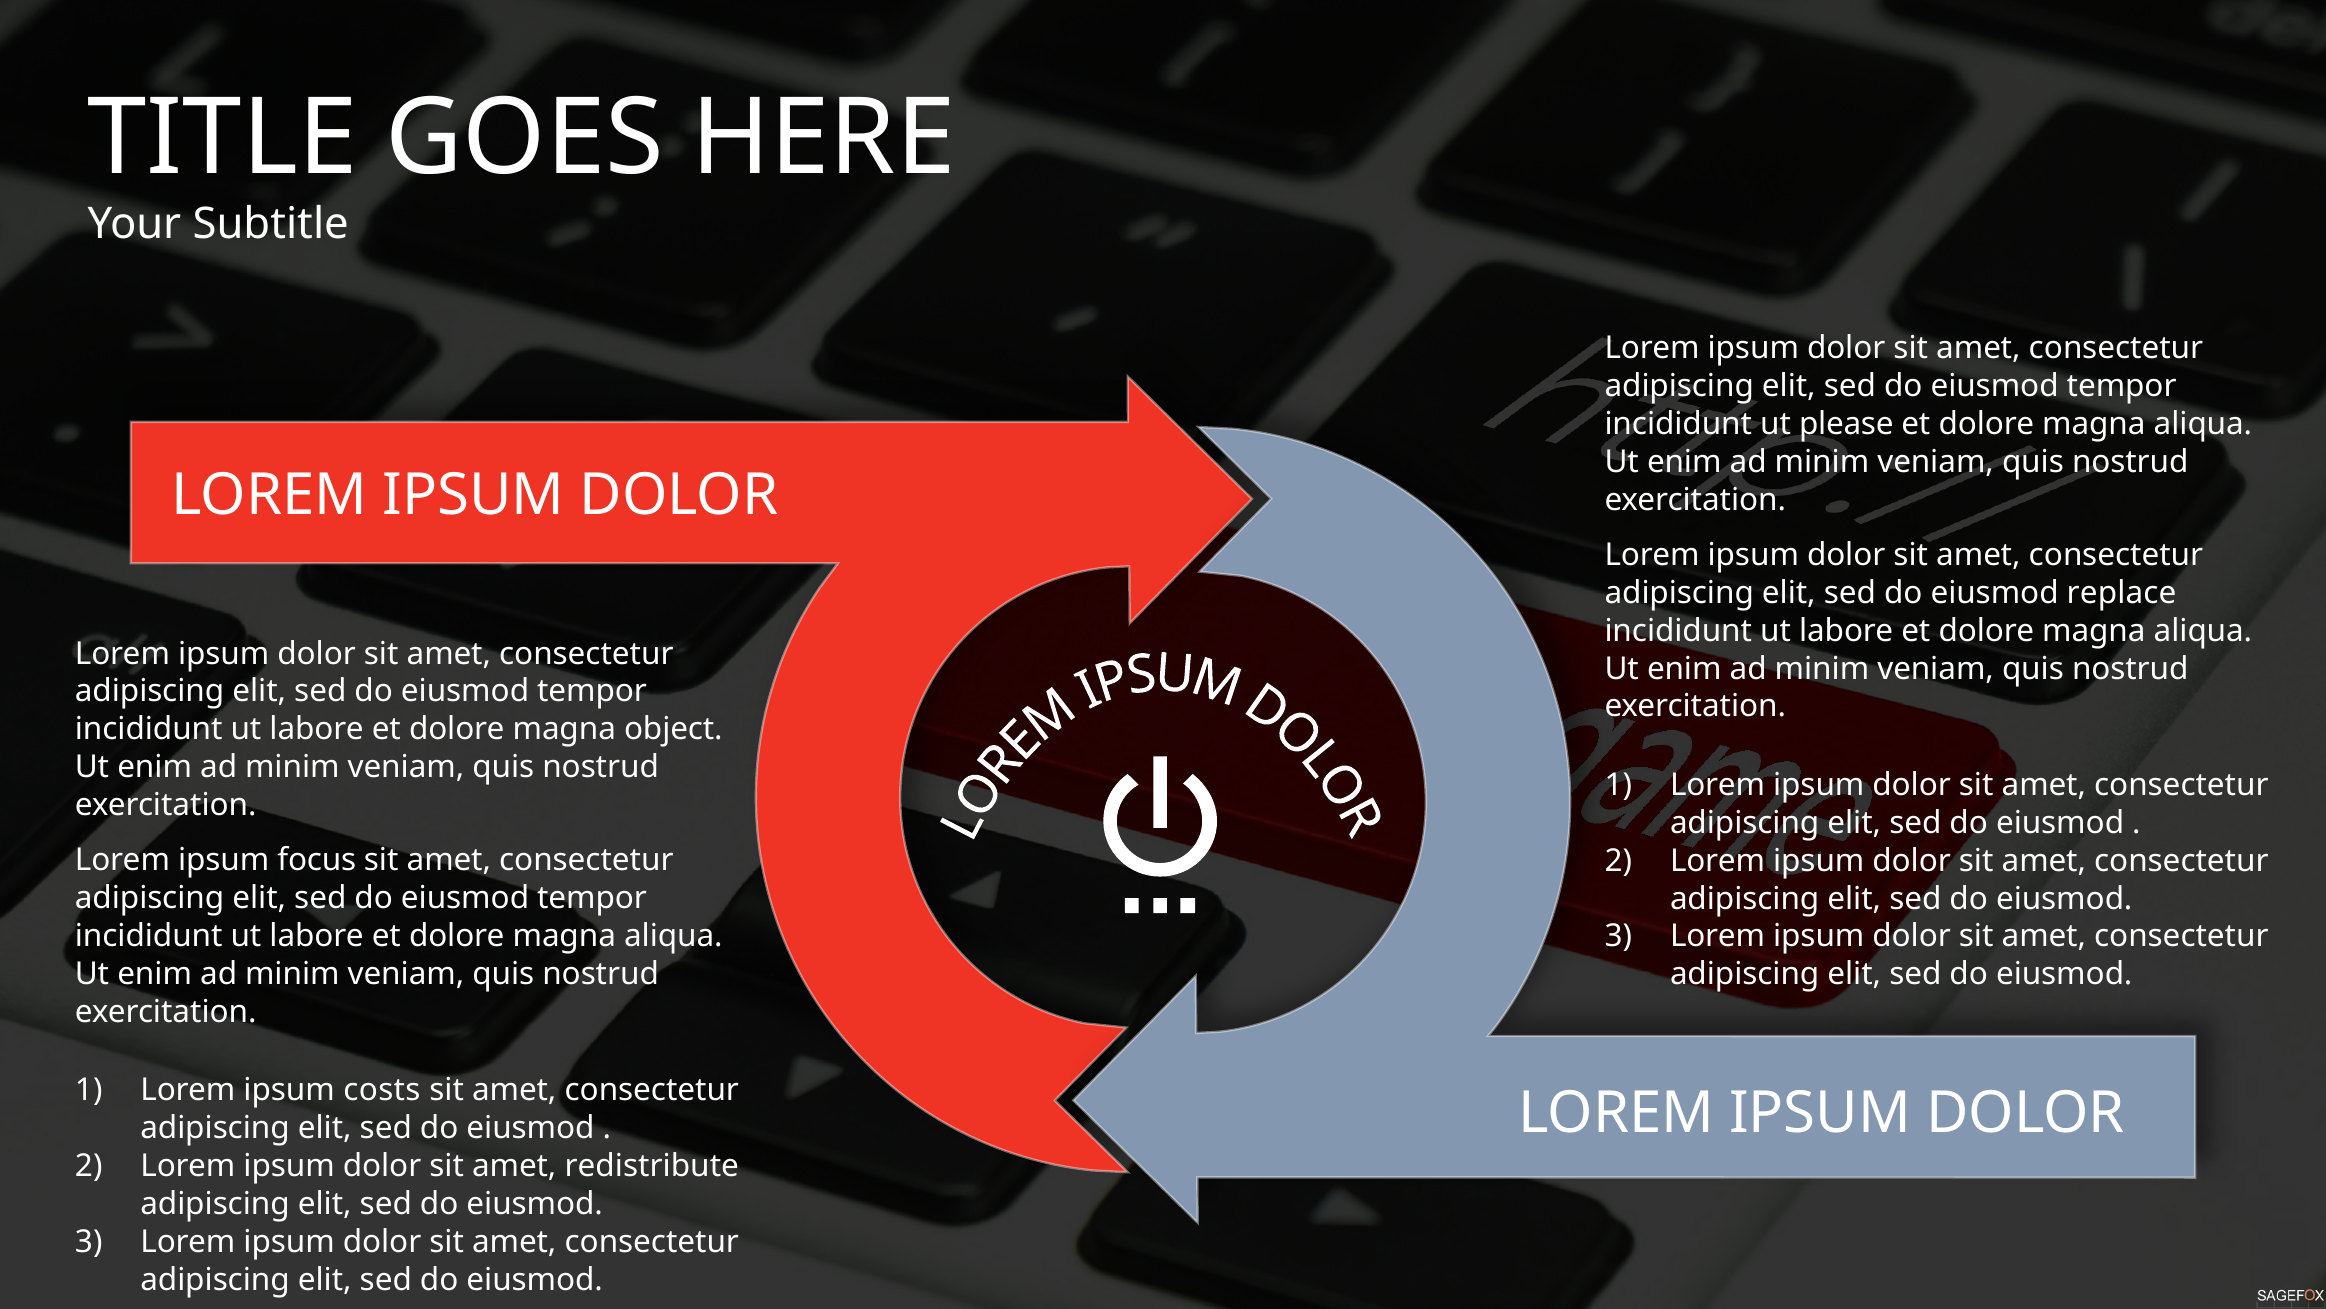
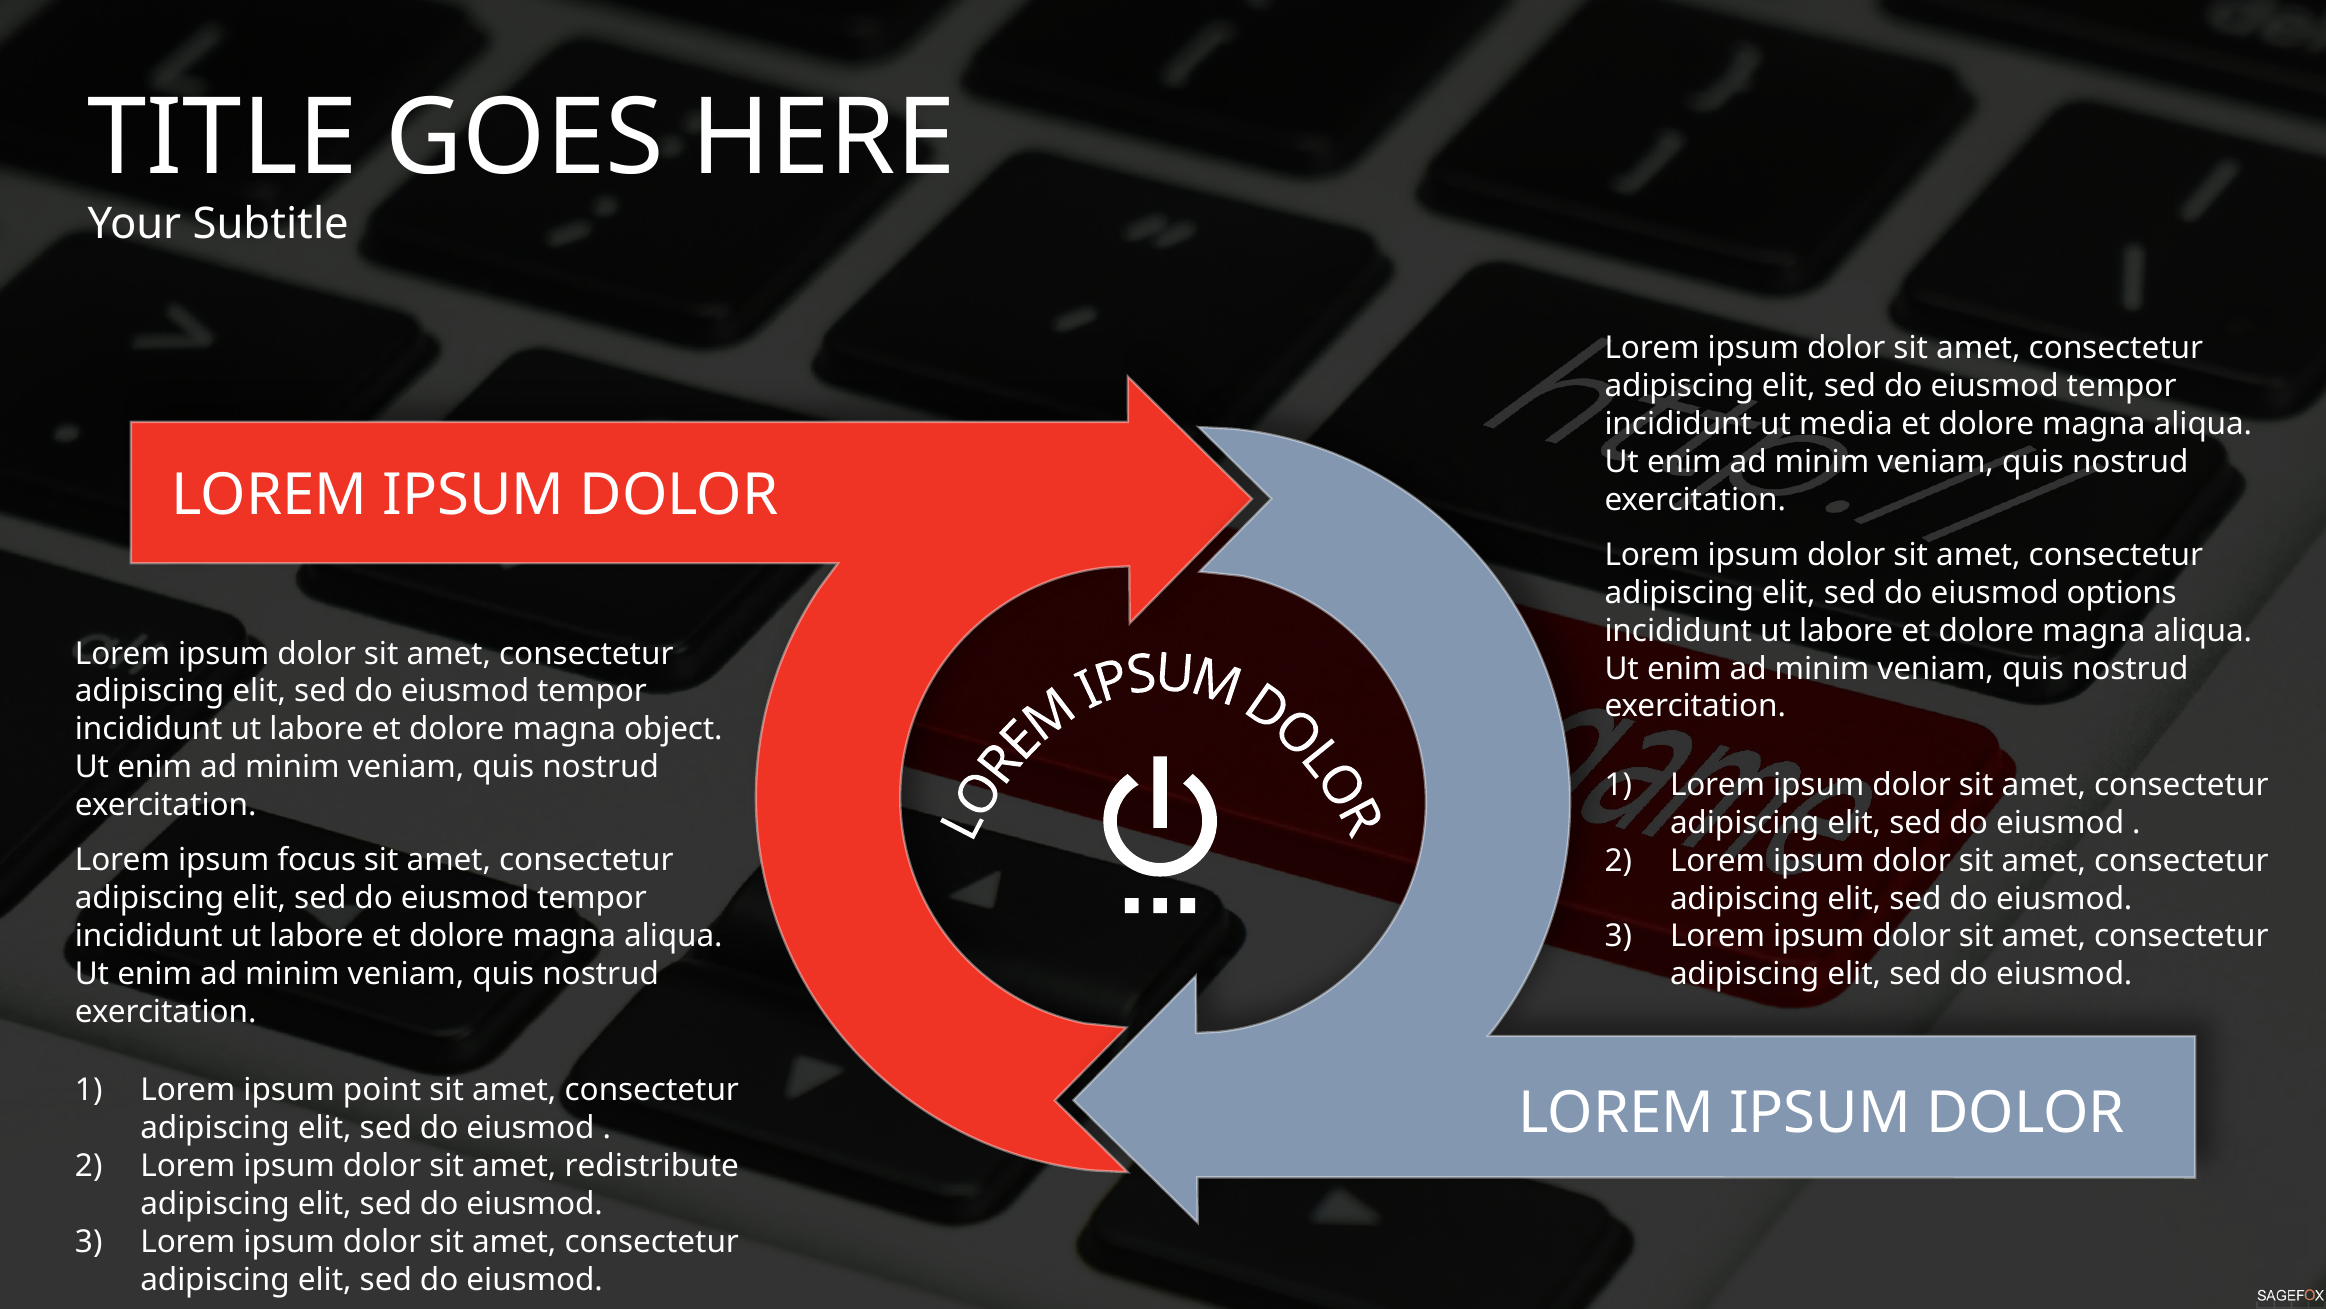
please: please -> media (1846, 424)
replace: replace -> options (2122, 593)
costs: costs -> point (382, 1090)
